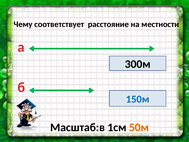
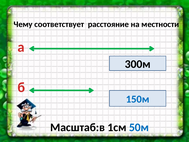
50м colour: orange -> blue (139, 127)
